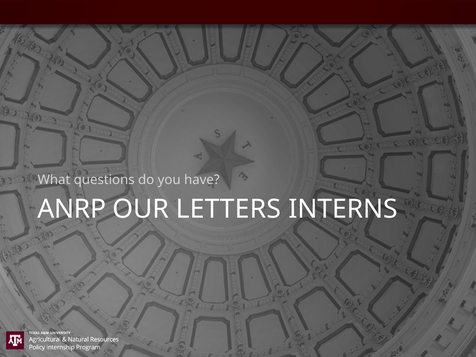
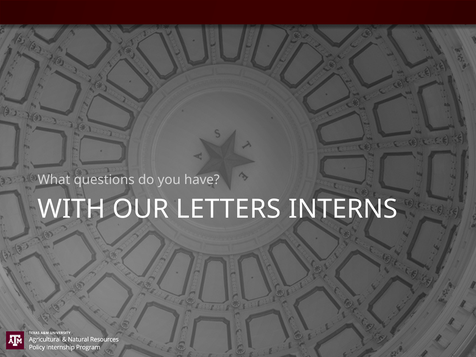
ANRP: ANRP -> WITH (72, 209)
